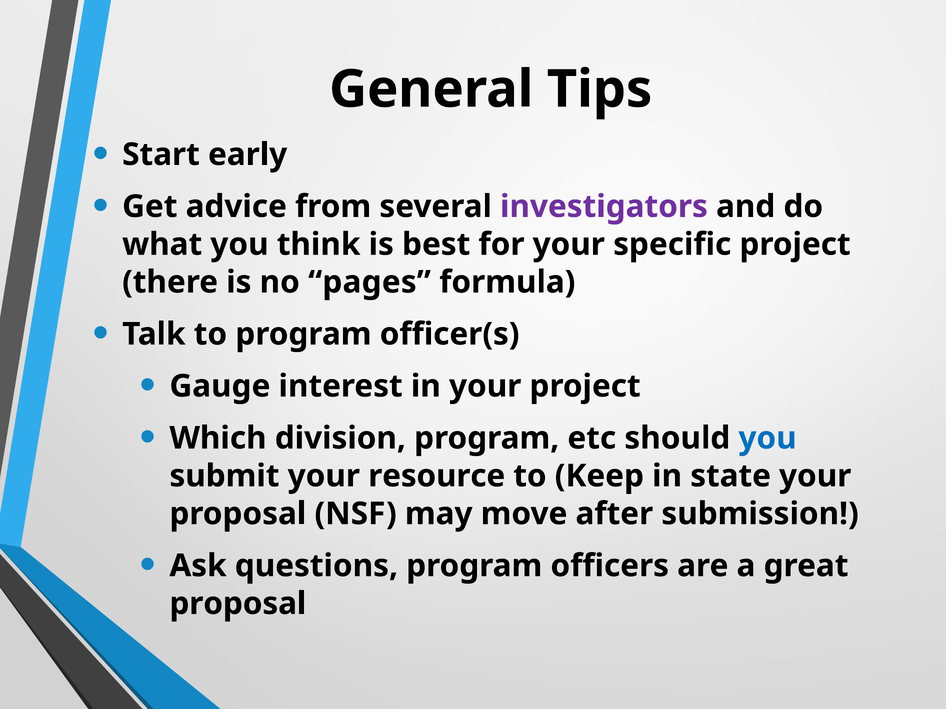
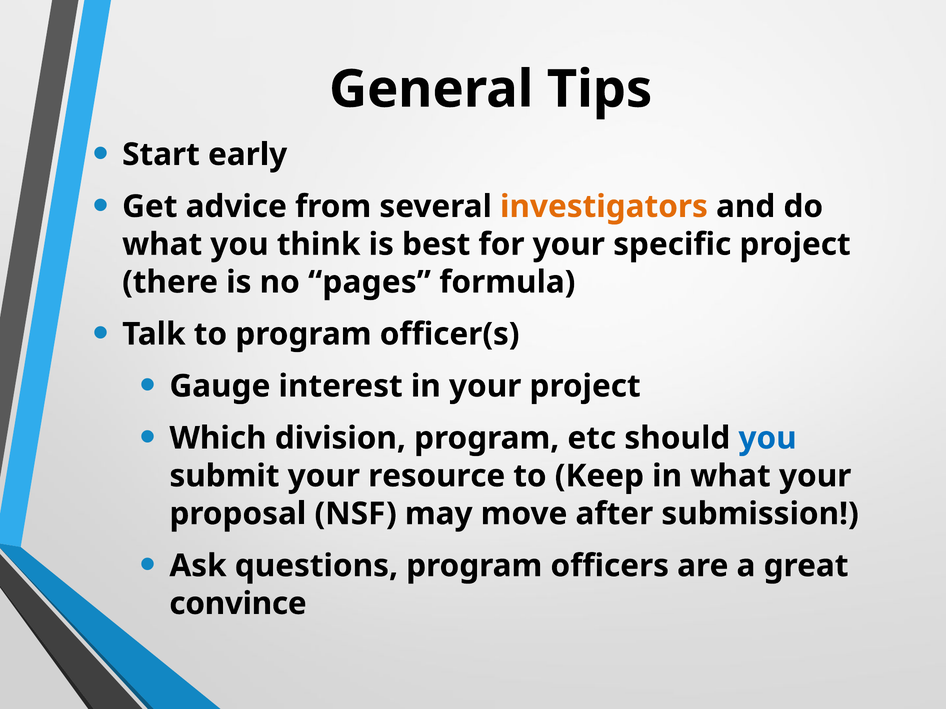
investigators colour: purple -> orange (604, 207)
in state: state -> what (731, 476)
proposal: proposal -> convince (238, 604)
